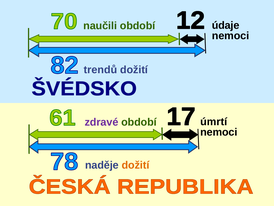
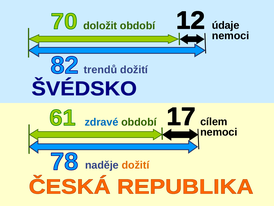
naučili: naučili -> doložit (100, 26)
zdravé colour: purple -> blue (101, 122)
úmrtí: úmrtí -> cílem (214, 122)
